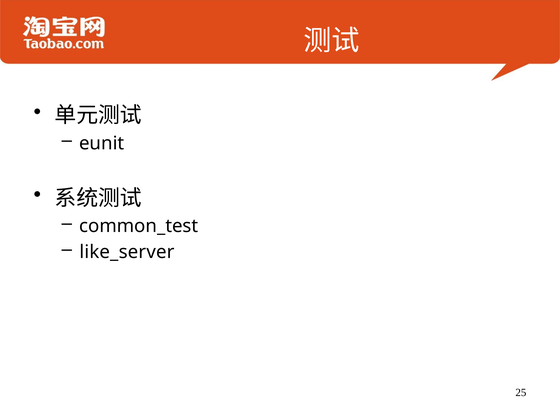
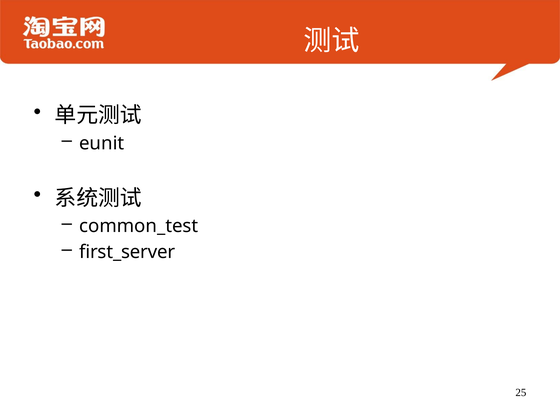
like_server: like_server -> first_server (127, 252)
